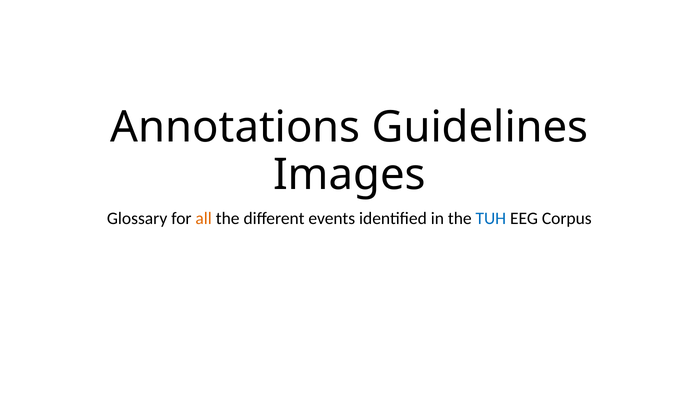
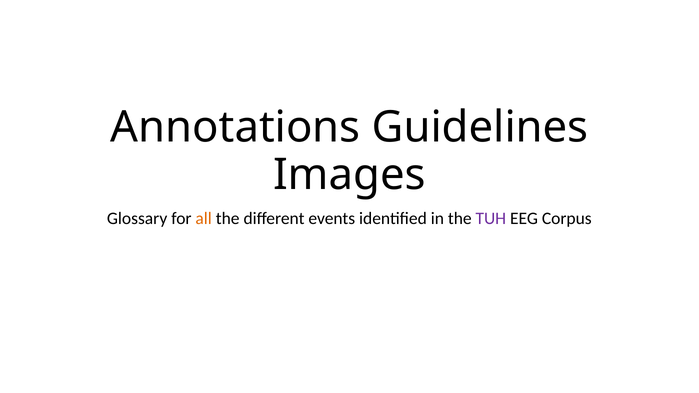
TUH colour: blue -> purple (491, 218)
